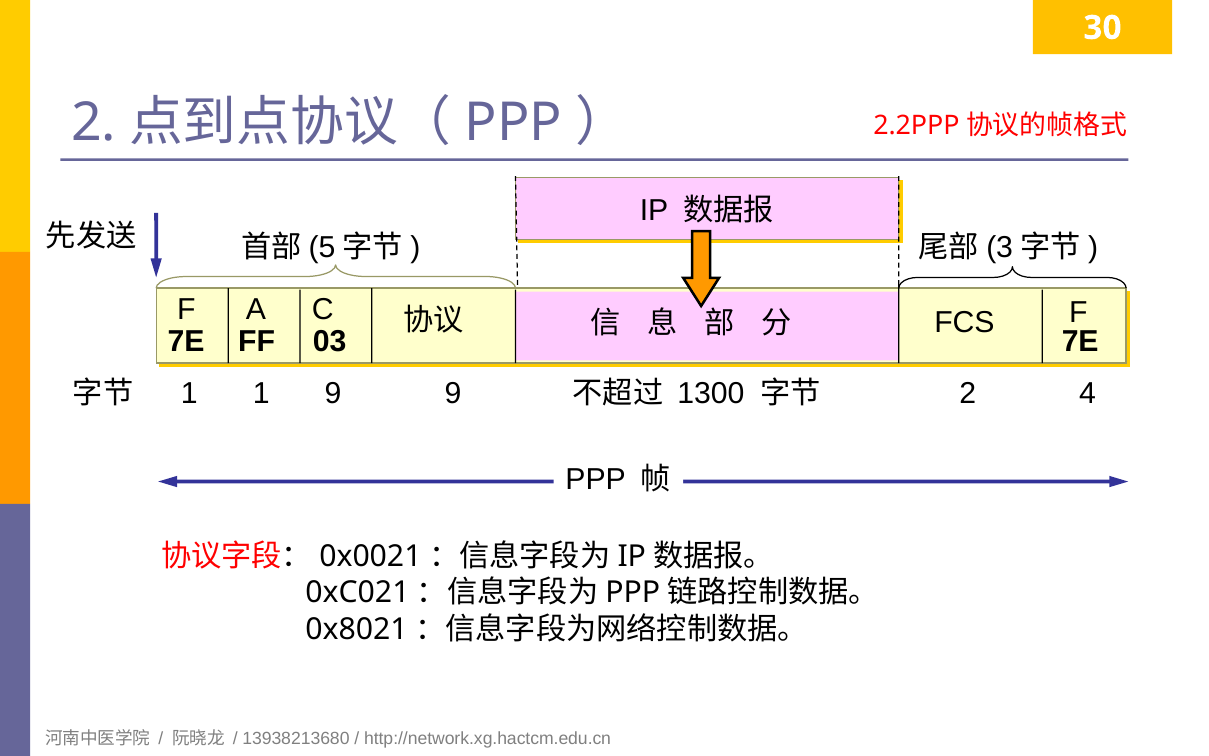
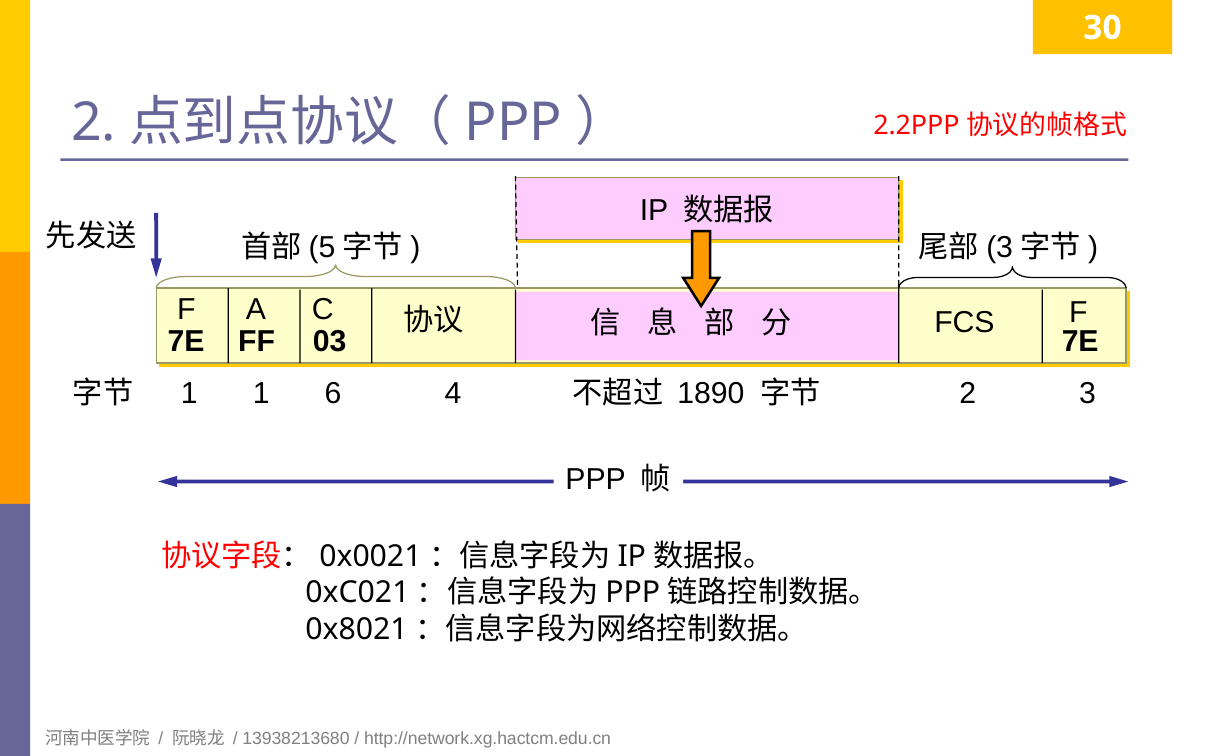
1 9: 9 -> 4 (453, 394)
4: 4 -> 3 (1087, 394)
9: 9 -> 6 (333, 394)
1300: 1300 -> 1890 (711, 394)
